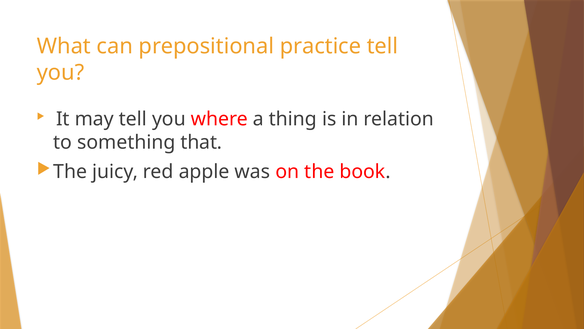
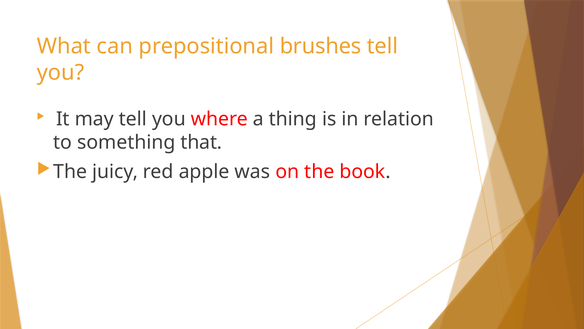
practice: practice -> brushes (321, 46)
